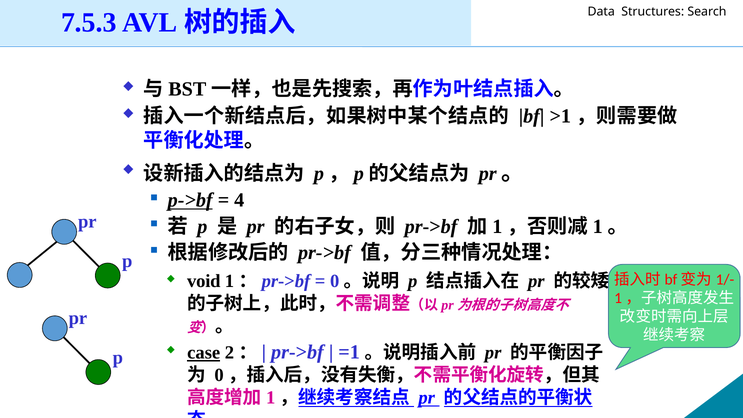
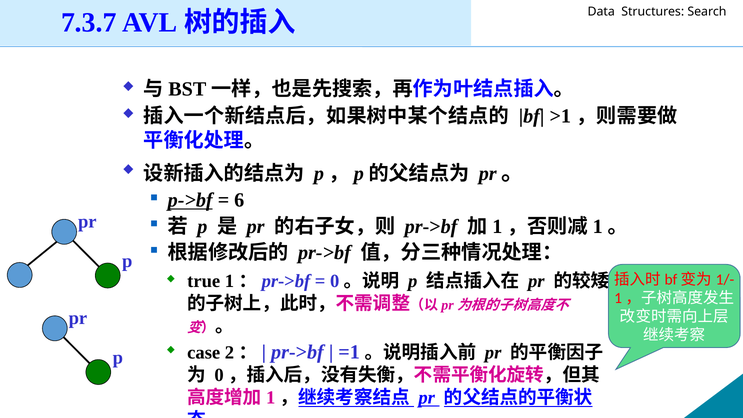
7.5.3: 7.5.3 -> 7.3.7 (89, 23)
4: 4 -> 6 (239, 200)
void: void -> true (204, 281)
case underline: present -> none (204, 353)
